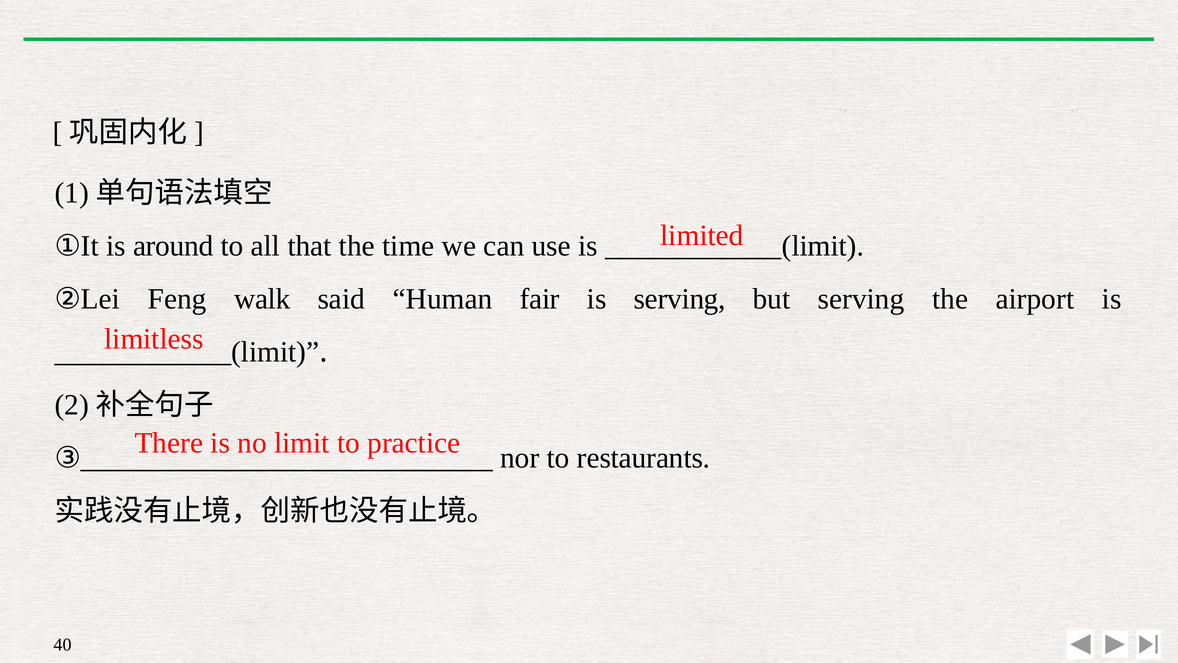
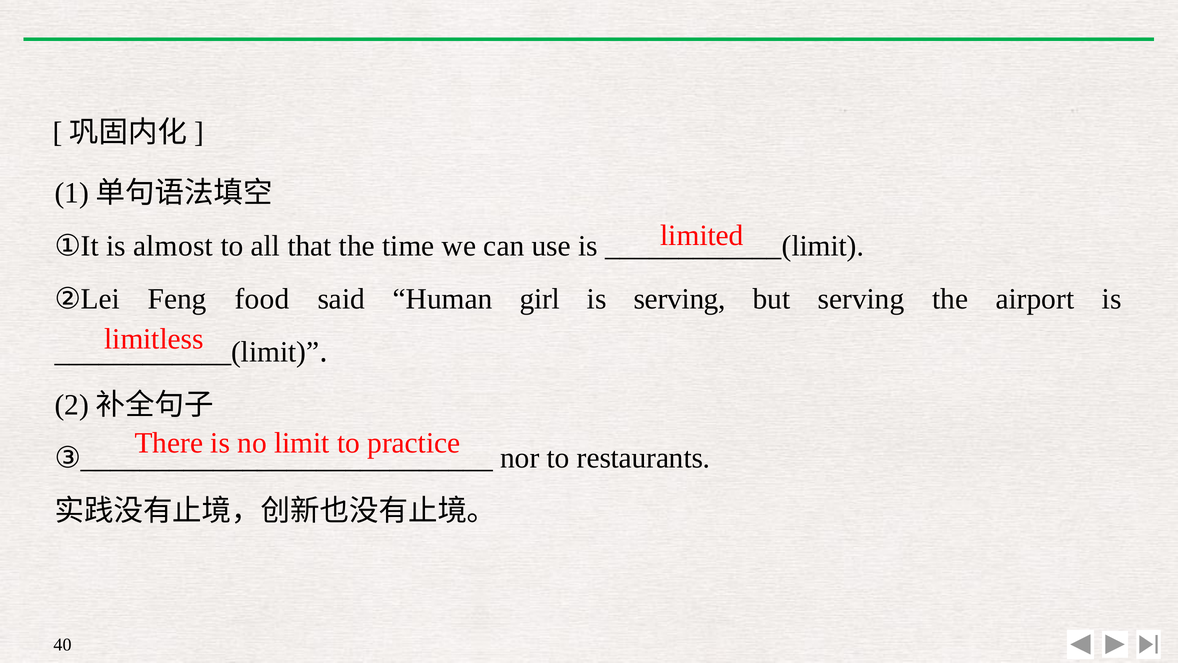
around: around -> almost (173, 246)
walk: walk -> food (262, 299)
fair: fair -> girl (540, 299)
